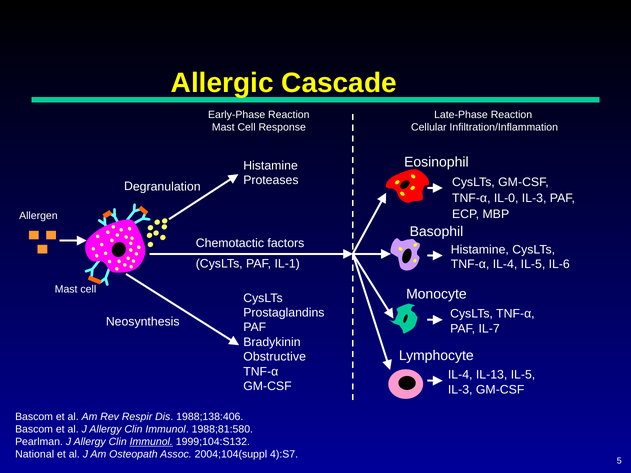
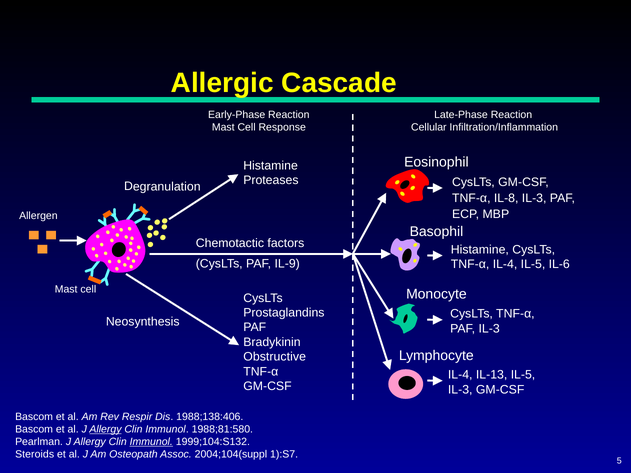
IL-0: IL-0 -> IL-8 (506, 198)
IL-1: IL-1 -> IL-9 (287, 264)
PAF IL-7: IL-7 -> IL-3 (489, 329)
Allergy underline: none -> present (105, 429)
National: National -> Steroids (35, 455)
4):S7: 4):S7 -> 1):S7 (284, 455)
